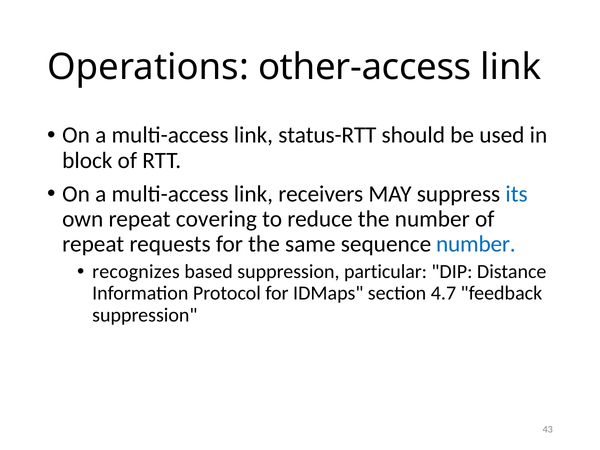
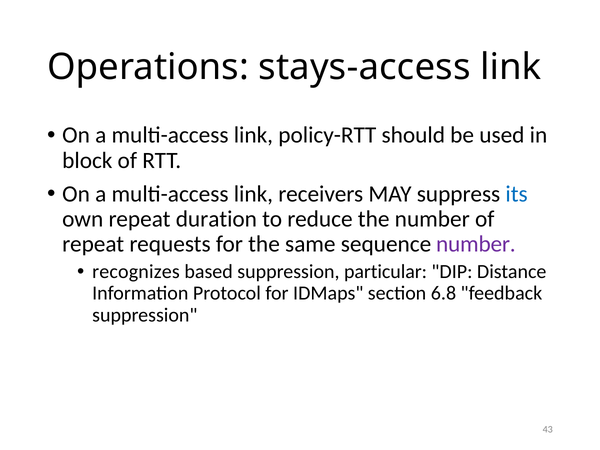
other-access: other-access -> stays-access (365, 67)
status-RTT: status-RTT -> policy-RTT (327, 135)
covering: covering -> duration (216, 219)
number colour: blue -> purple (476, 244)
4.7: 4.7 -> 6.8 (443, 293)
